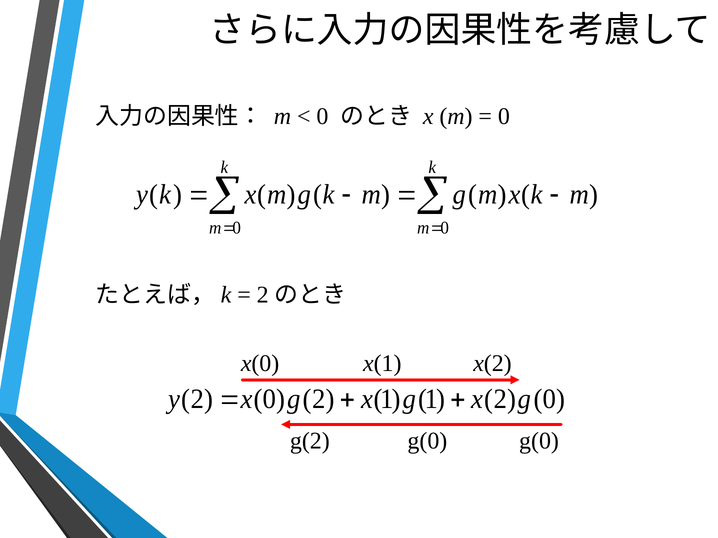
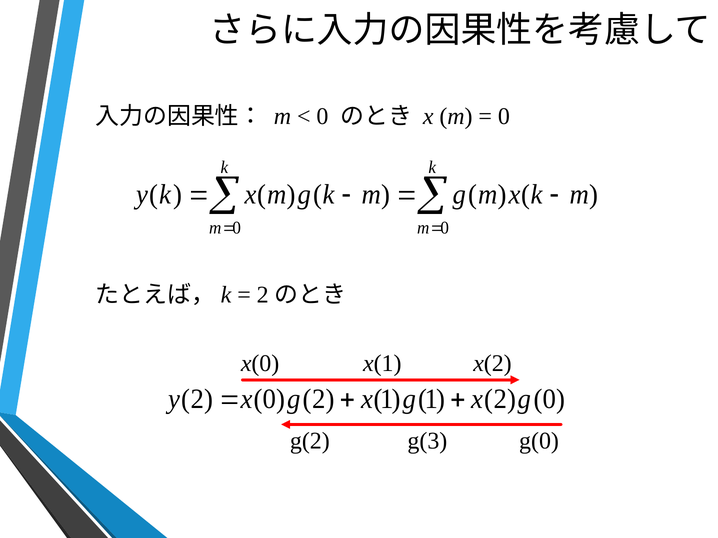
g(2 g(0: g(0 -> g(3 (427, 441)
